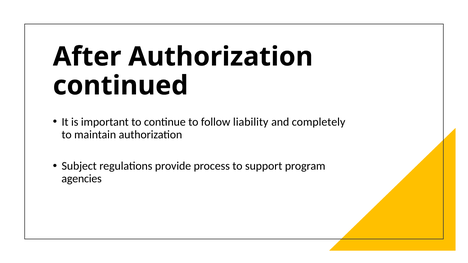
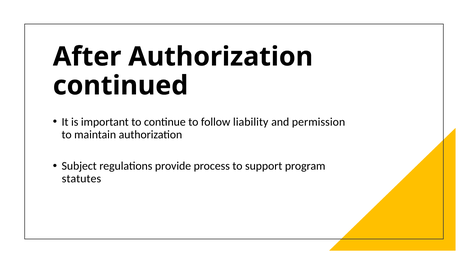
completely: completely -> permission (319, 122)
agencies: agencies -> statutes (81, 179)
